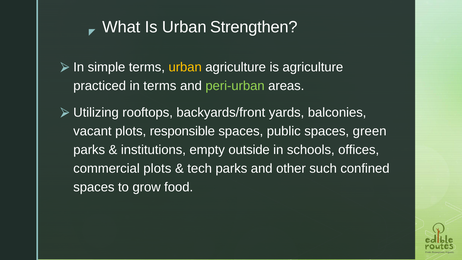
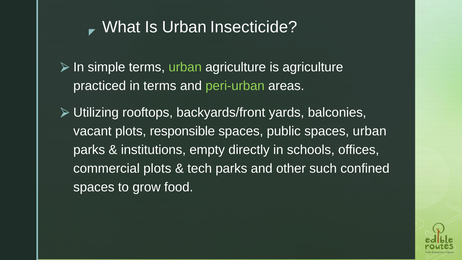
Strengthen: Strengthen -> Insecticide (254, 27)
urban colour: yellow -> light green (185, 67)
spaces green: green -> urban (370, 131)
outside: outside -> directly (249, 150)
